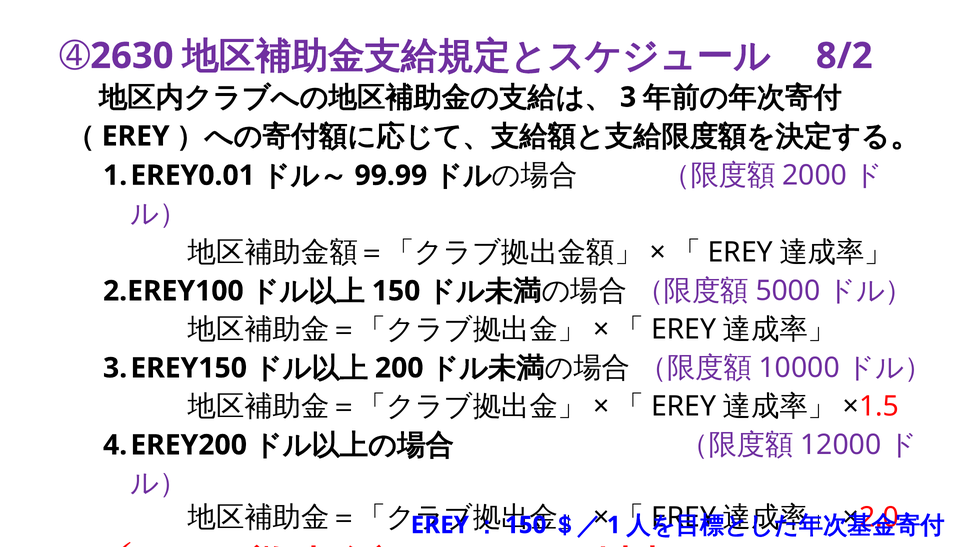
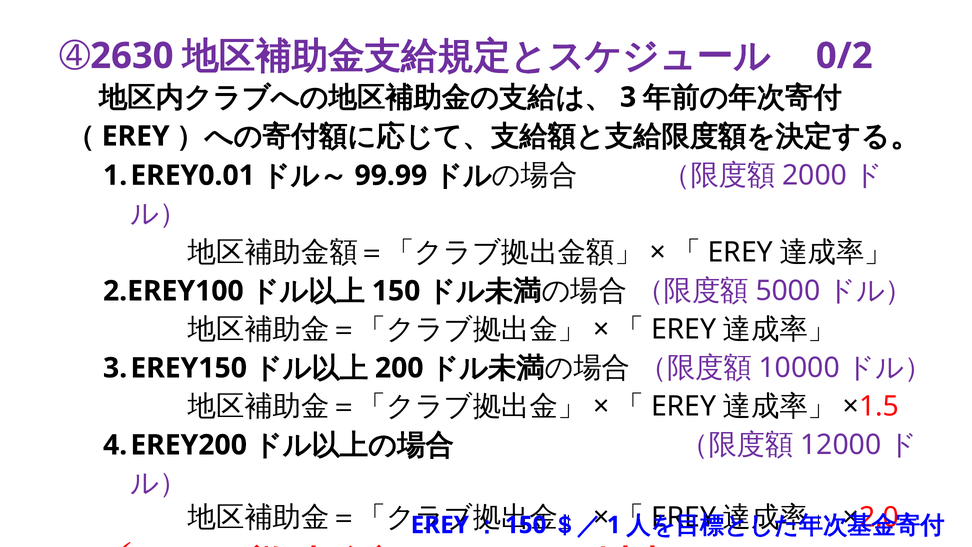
8/2: 8/2 -> 0/2 (844, 56)
